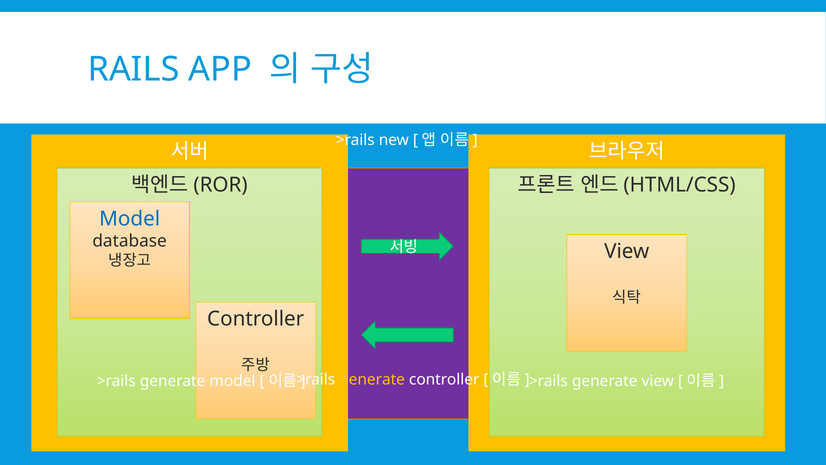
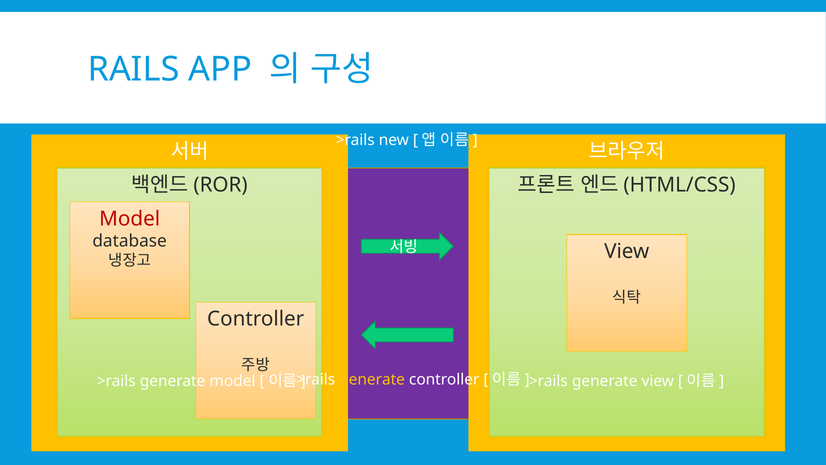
Model colour: blue -> red (130, 219)
